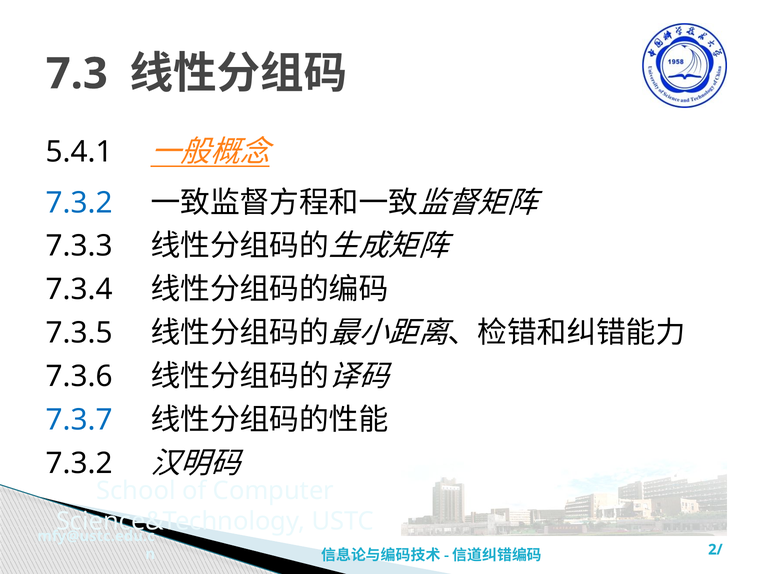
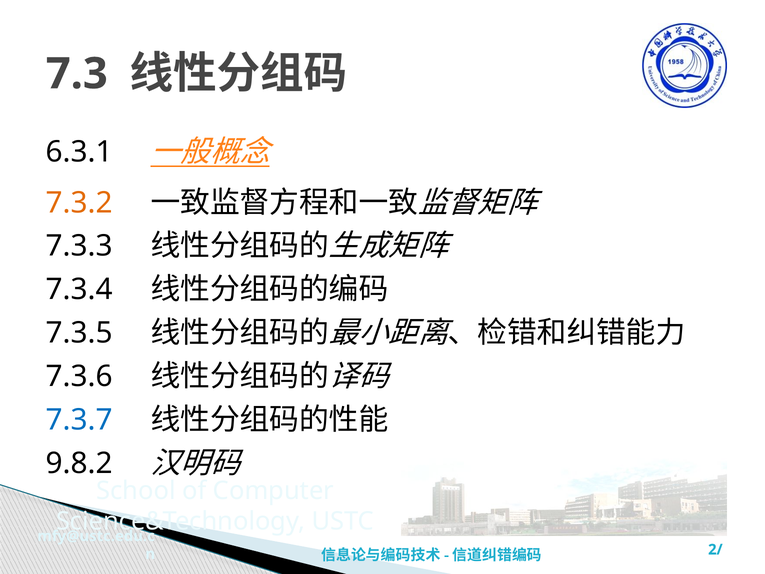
5.4.1: 5.4.1 -> 6.3.1 (79, 152)
7.3.2 colour: blue -> orange (79, 203)
7.3.2: 7.3.2 -> 9.8.2 (79, 463)
